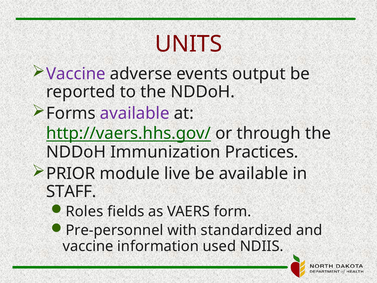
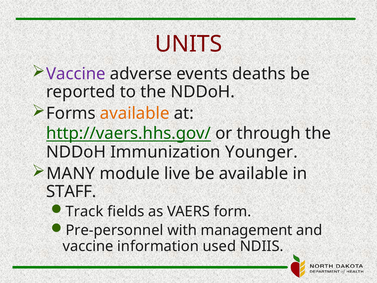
output: output -> deaths (259, 74)
available colour: purple -> orange (135, 113)
Practices: Practices -> Younger (261, 152)
PRIOR: PRIOR -> MANY (71, 173)
Roles: Roles -> Track (85, 211)
standardized: standardized -> management (247, 230)
